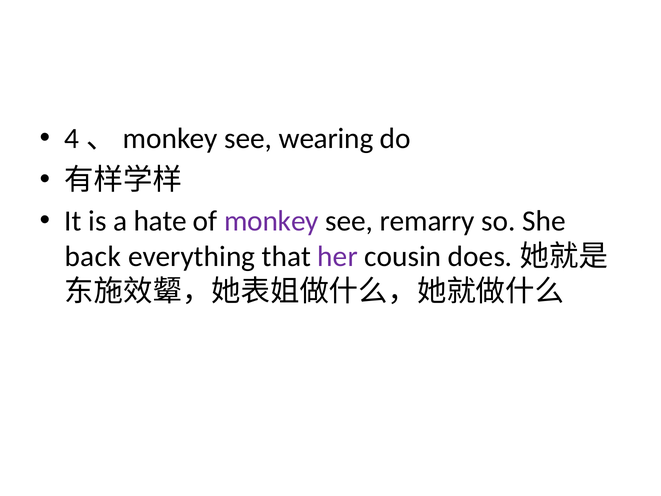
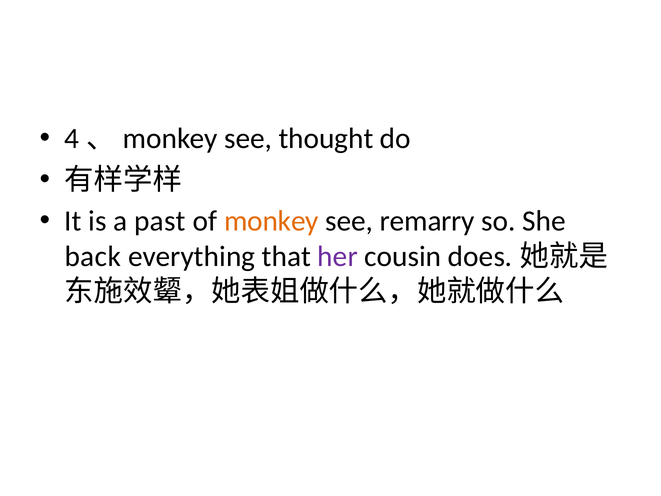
wearing: wearing -> thought (326, 139)
hate: hate -> past (160, 221)
monkey colour: purple -> orange (271, 221)
